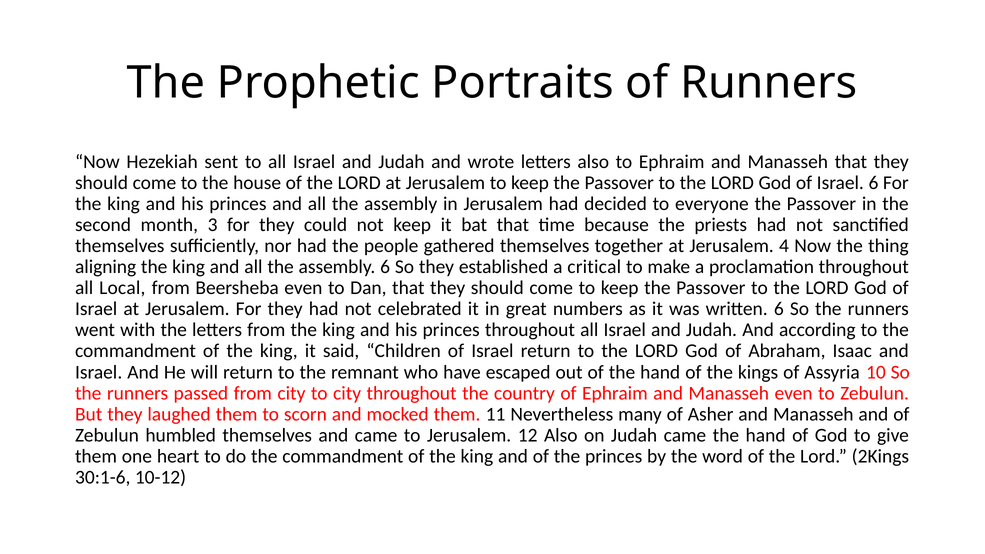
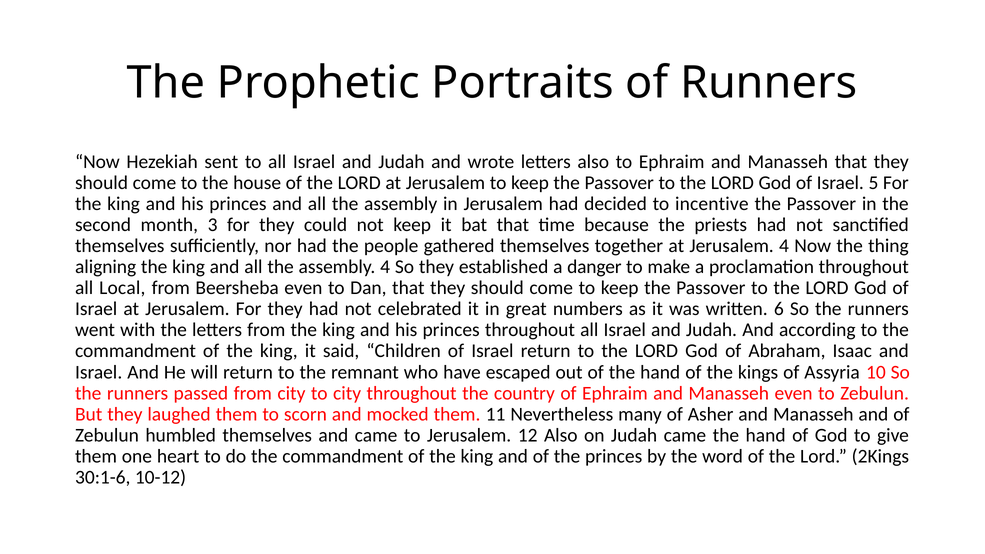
Israel 6: 6 -> 5 (874, 183)
everyone: everyone -> incentive (712, 204)
assembly 6: 6 -> 4 (385, 267)
critical: critical -> danger (594, 267)
